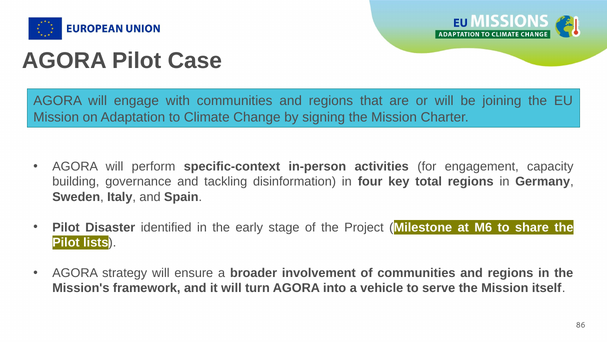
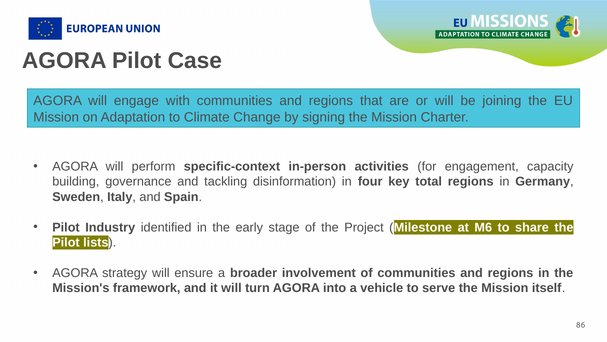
Disaster: Disaster -> Industry (110, 227)
